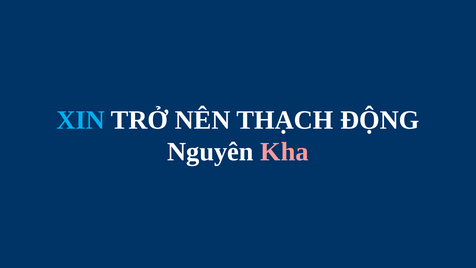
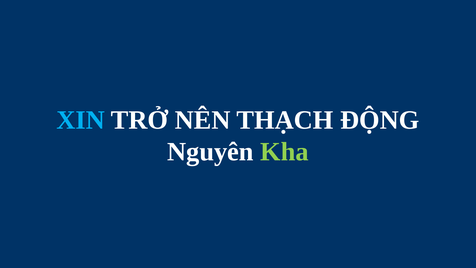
Kha colour: pink -> light green (285, 152)
